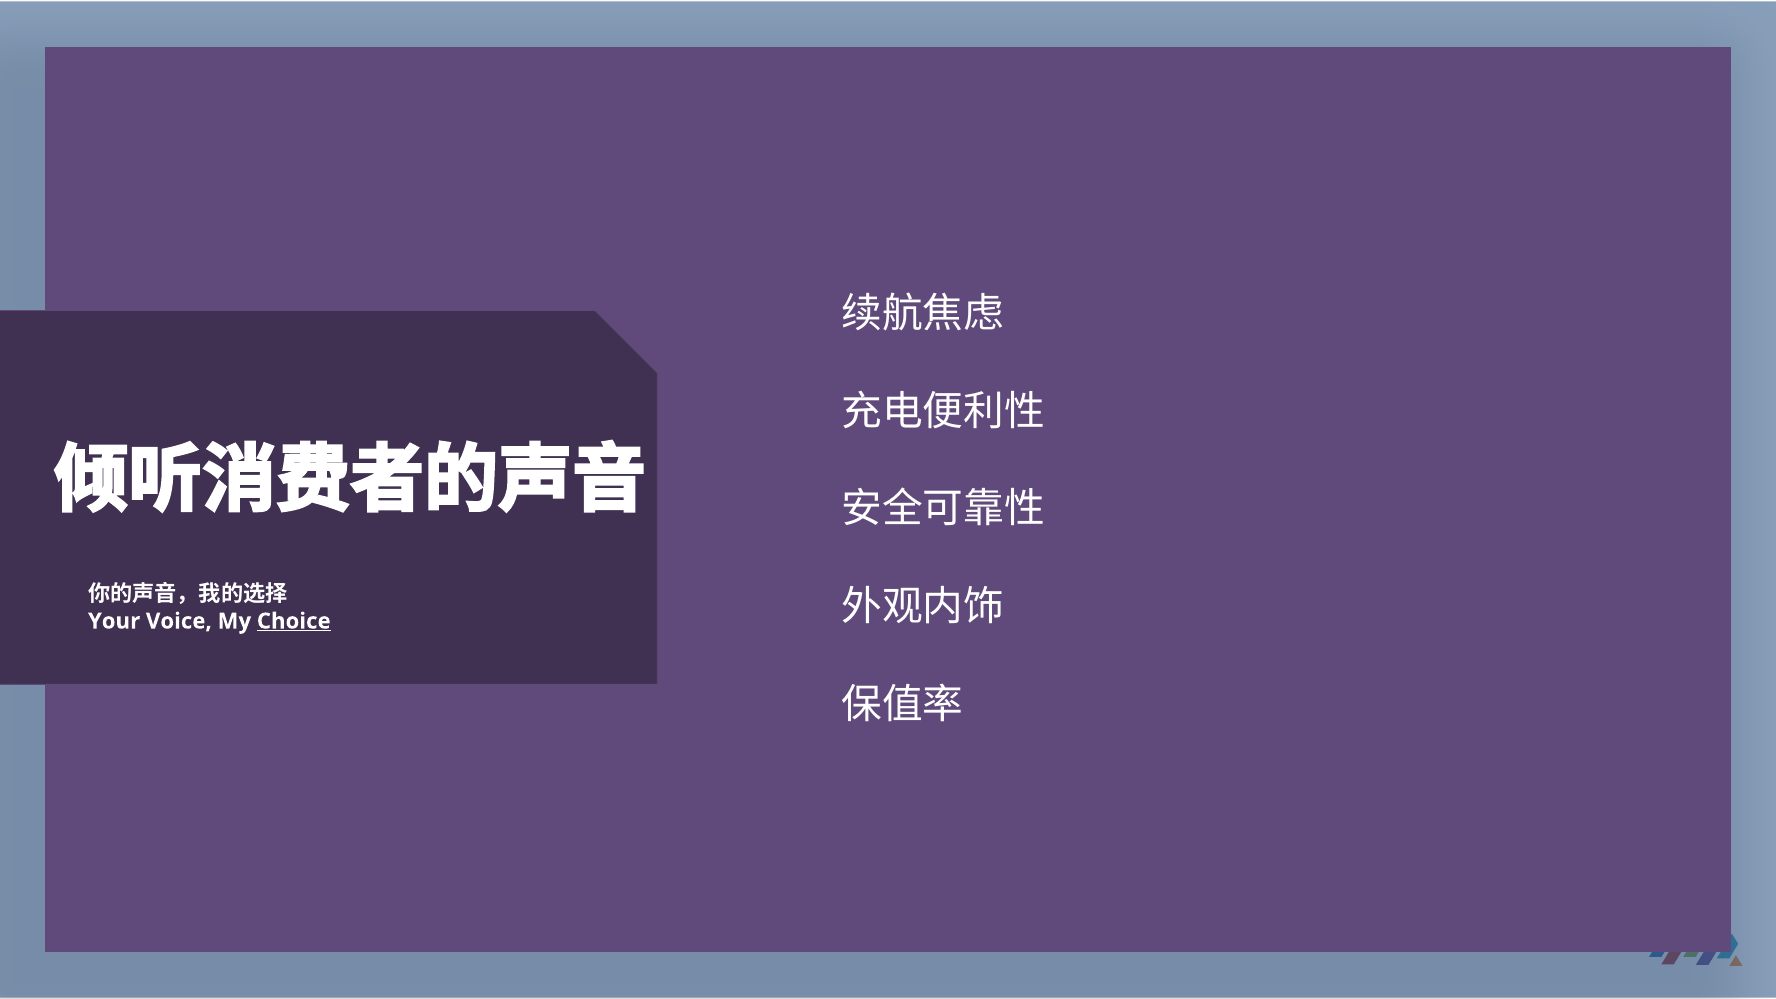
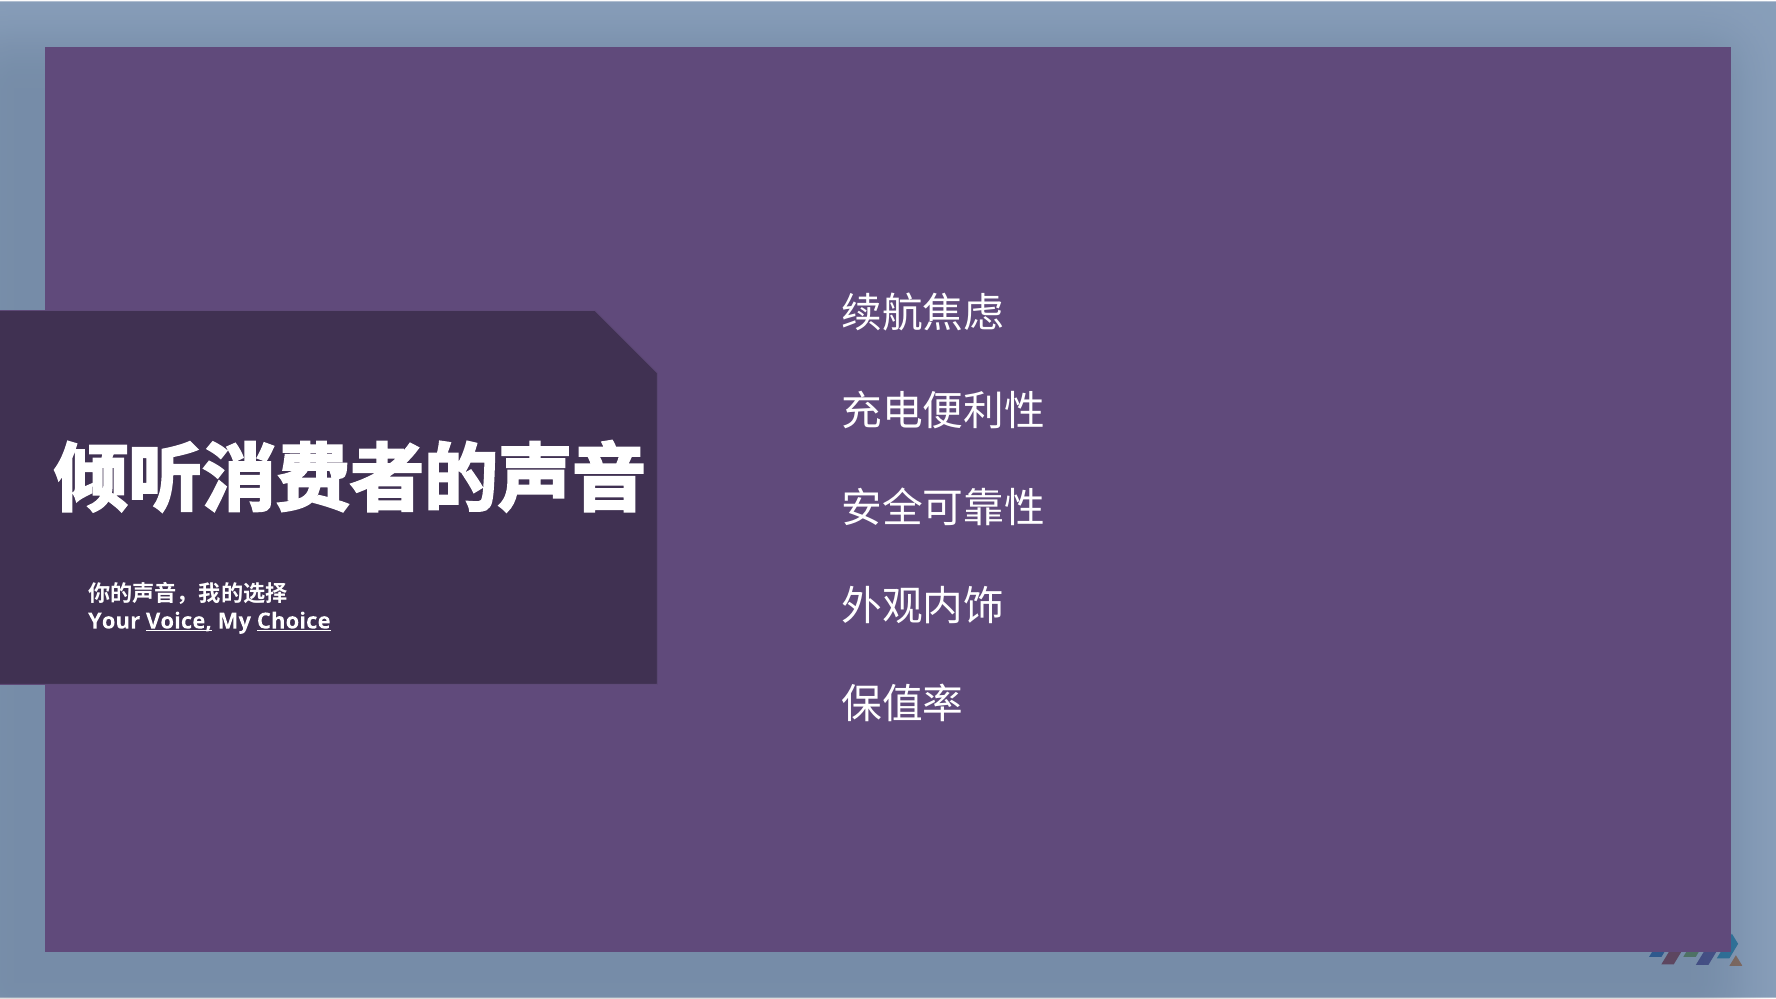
Voice underline: none -> present (179, 621)
